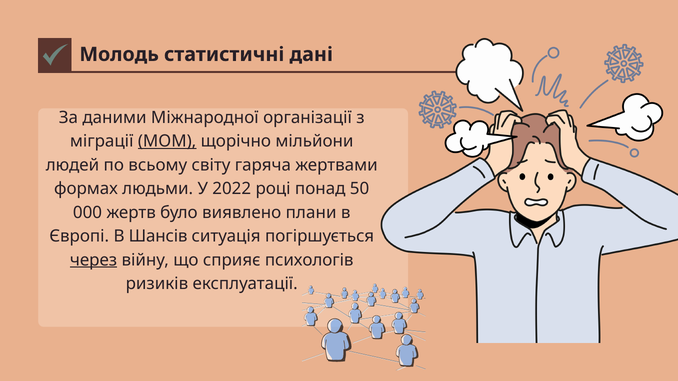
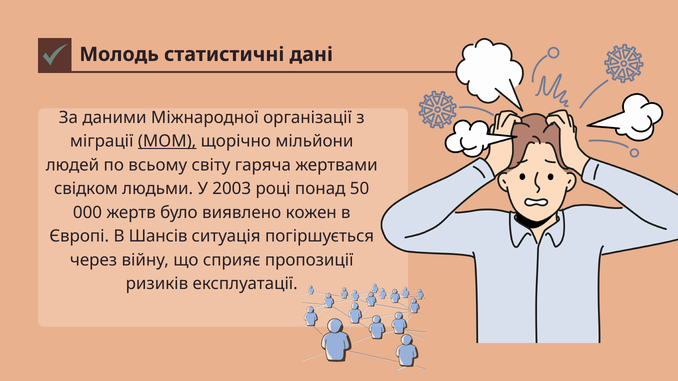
формах: формах -> свідком (86, 189)
2022: 2022 -> 2003 (232, 189)
плани: плани -> кожен (311, 213)
через underline: present -> none (94, 260)
психологів: психологів -> пропозиції (309, 260)
